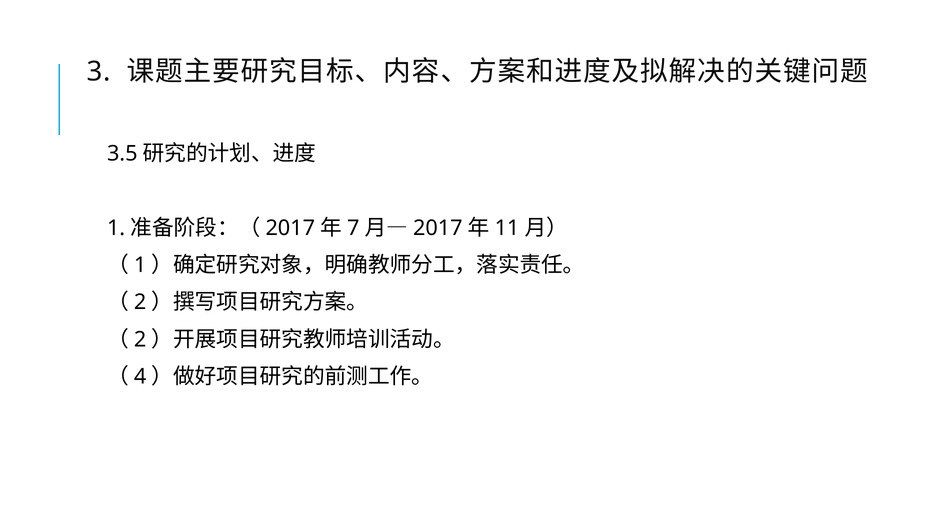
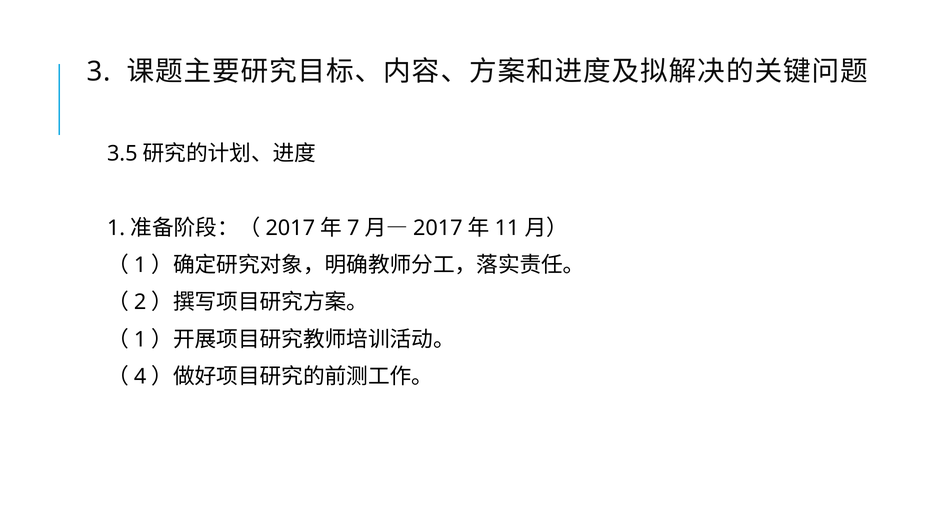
2: 2 -> 1 (140, 340)
